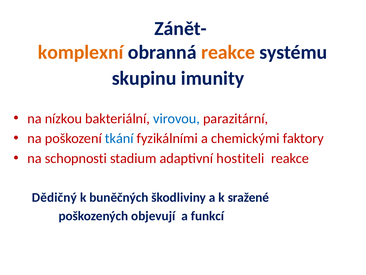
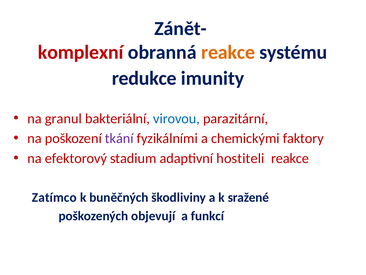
komplexní colour: orange -> red (81, 52)
skupinu: skupinu -> redukce (144, 78)
nízkou: nízkou -> granul (63, 118)
tkání colour: blue -> purple (119, 138)
schopnosti: schopnosti -> efektorový (76, 158)
Dědičný: Dědičný -> Zatímco (54, 197)
